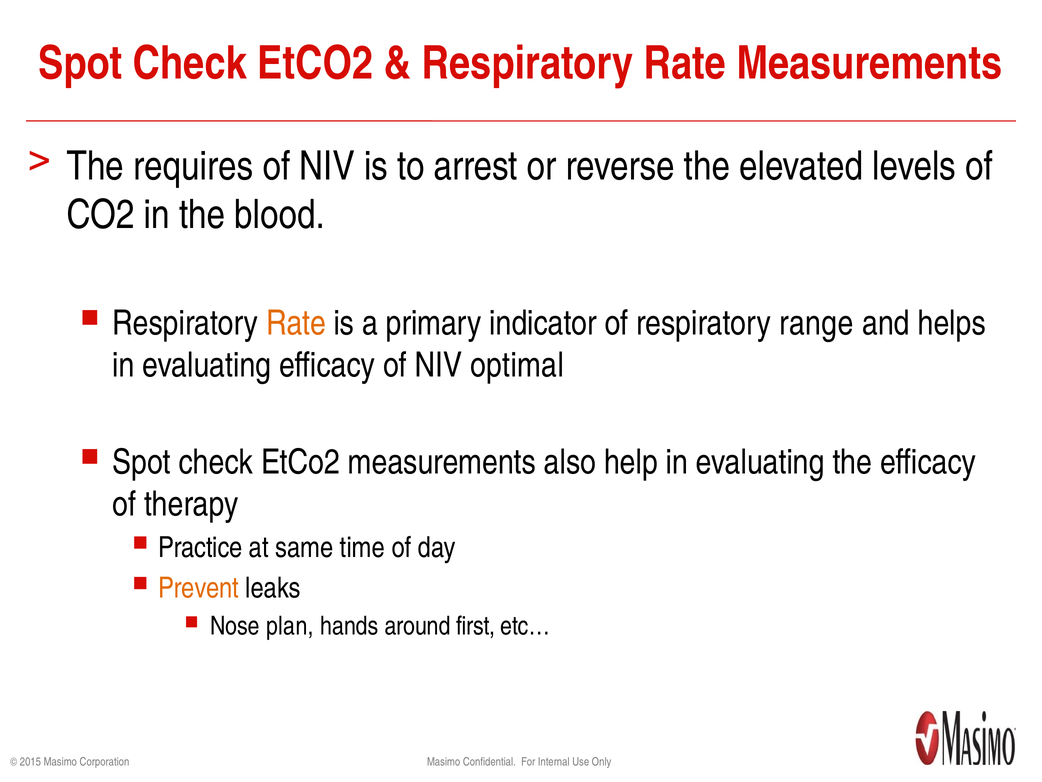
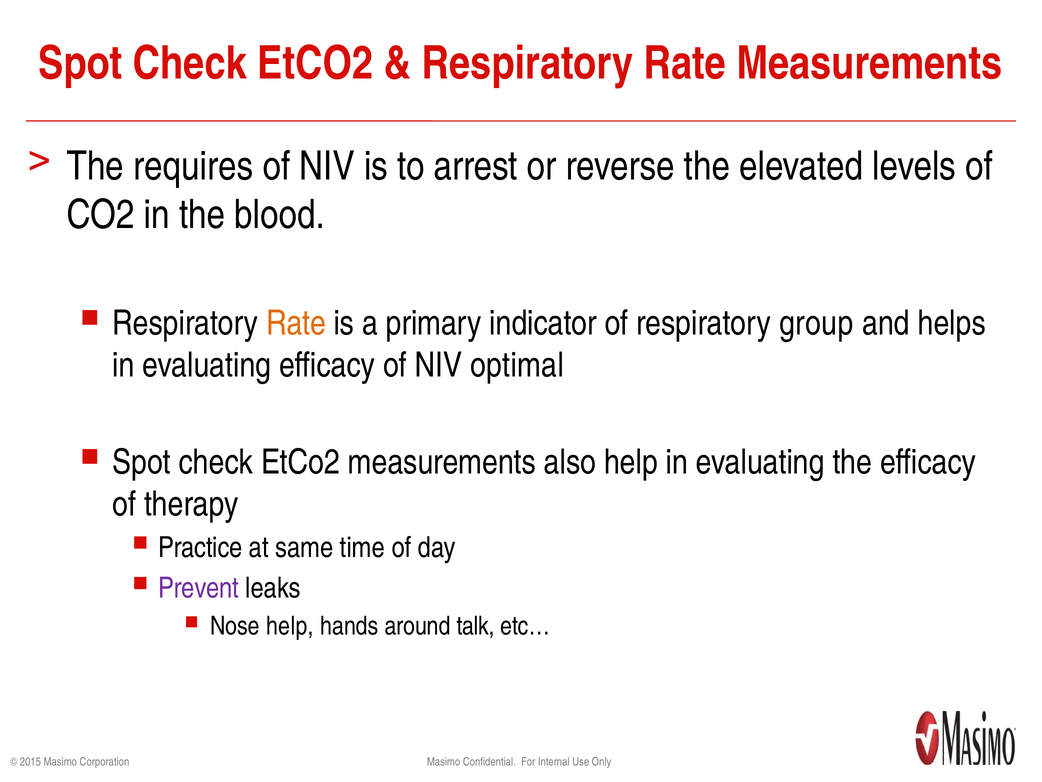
range: range -> group (816, 323)
Prevent colour: orange -> purple (198, 588)
Nose plan: plan -> help (290, 626)
first: first -> talk (476, 626)
